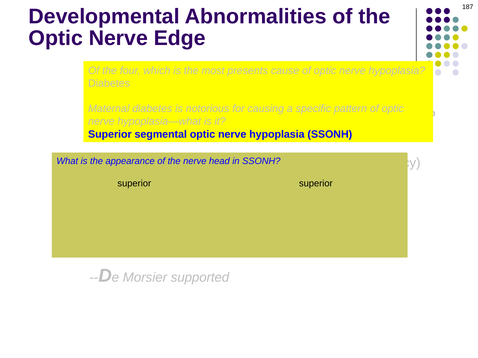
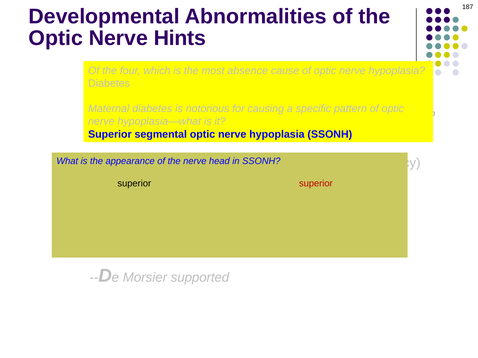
Edge: Edge -> Hints (180, 38)
presents: presents -> absence (248, 71)
superior colour: black -> red (316, 184)
